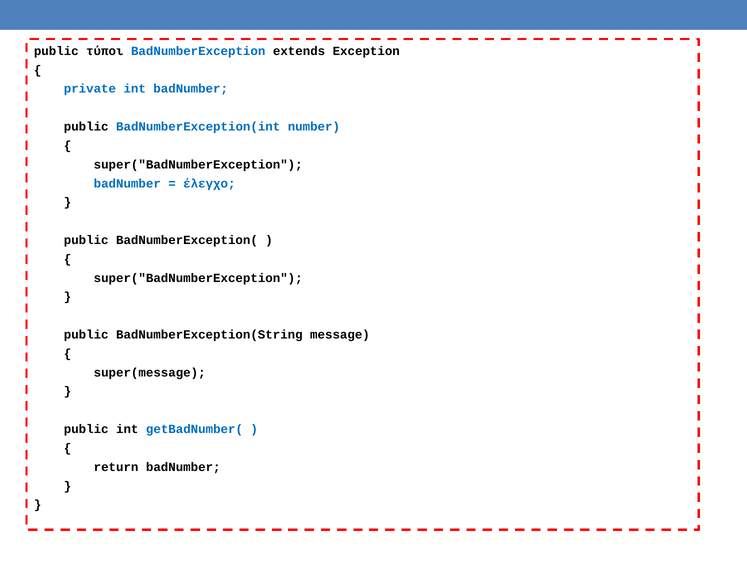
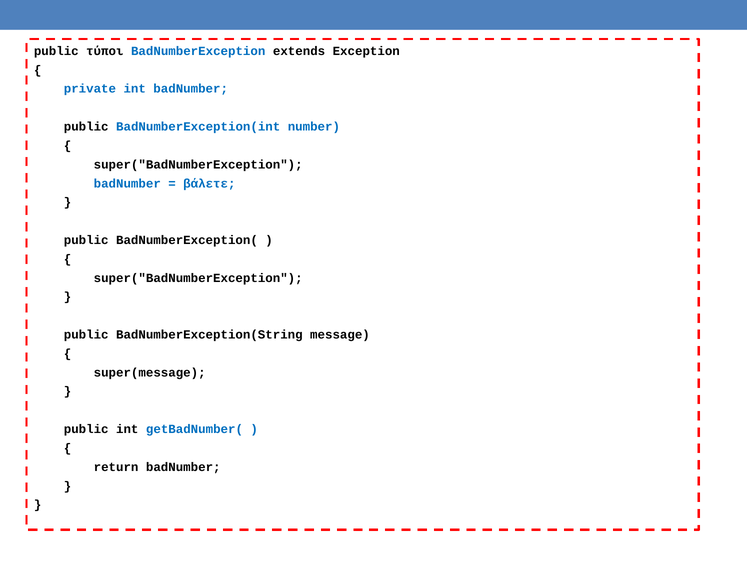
έλεγχο: έλεγχο -> βάλετε (209, 183)
